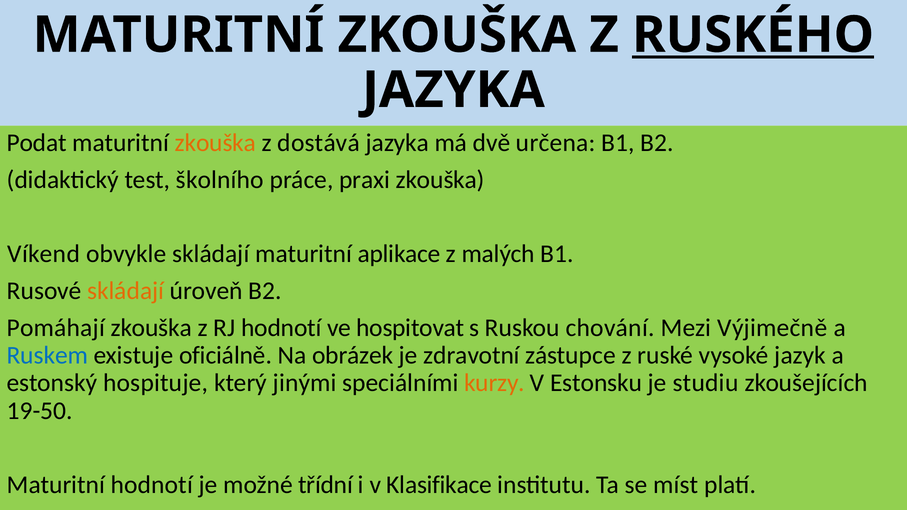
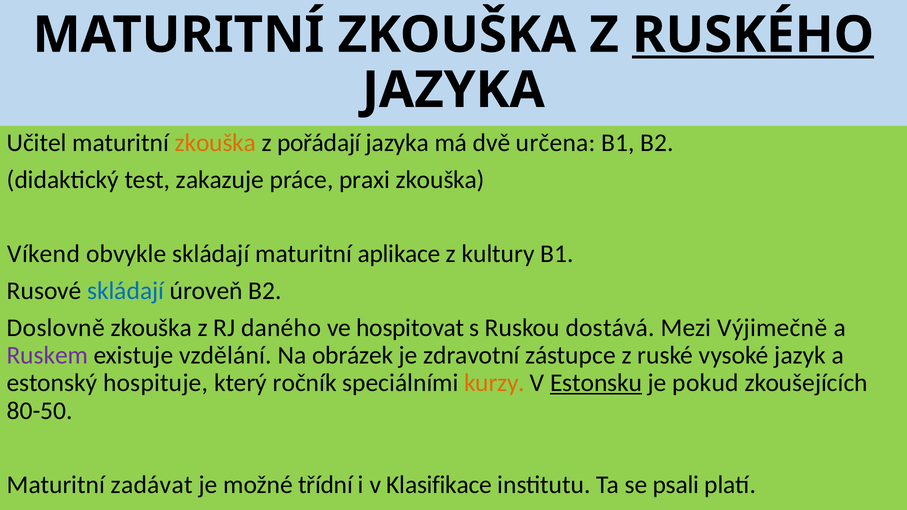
Podat: Podat -> Učitel (37, 143)
dostává: dostává -> pořádají (319, 143)
školního: školního -> zakazuje (220, 180)
malých: malých -> kultury (498, 254)
skládají colour: orange -> blue (126, 291)
Pomáhají: Pomáhají -> Doslovně (56, 328)
RJ hodnotí: hodnotí -> daného (281, 328)
chování: chování -> dostává (610, 328)
Ruskem colour: blue -> purple (47, 356)
oficiálně: oficiálně -> vzdělání (225, 356)
jinými: jinými -> ročník (305, 383)
Estonsku underline: none -> present (596, 383)
studiu: studiu -> pokud (706, 383)
19-50: 19-50 -> 80-50 (40, 411)
Maturitní hodnotí: hodnotí -> zadávat (152, 485)
míst: míst -> psali (676, 485)
